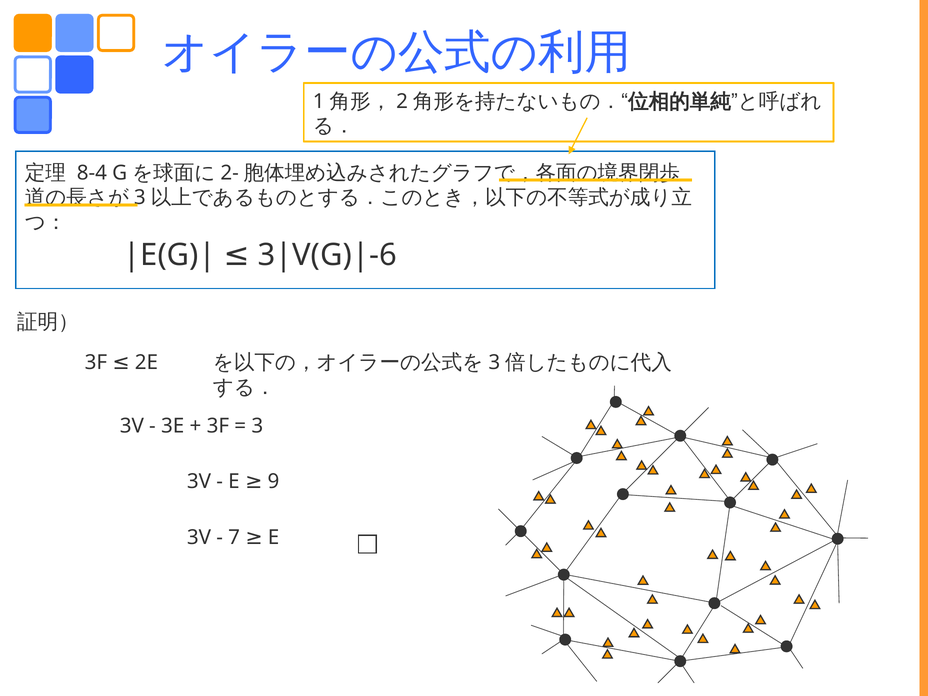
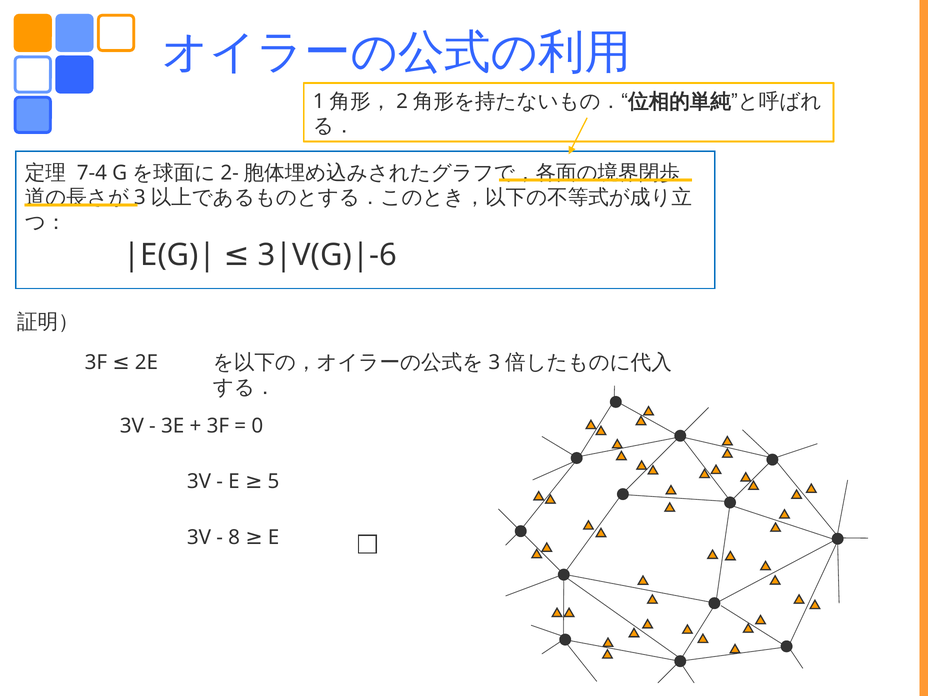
8-4: 8-4 -> 7-4 (92, 173)
3: 3 -> 0 (257, 426)
9: 9 -> 5 (273, 482)
7: 7 -> 8 (234, 537)
